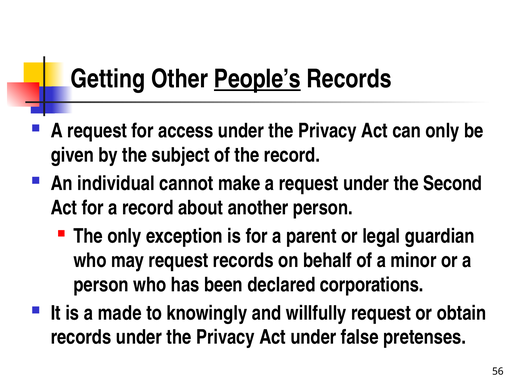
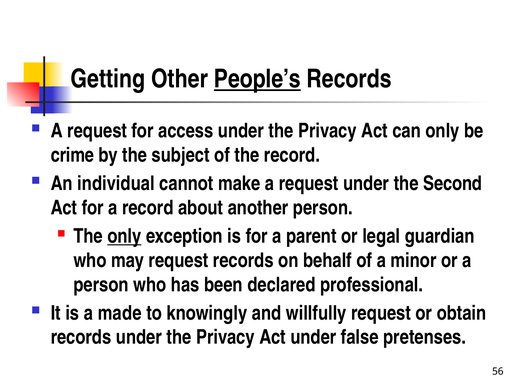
given: given -> crime (72, 155)
only underline: none -> present (124, 236)
corporations: corporations -> professional (372, 285)
